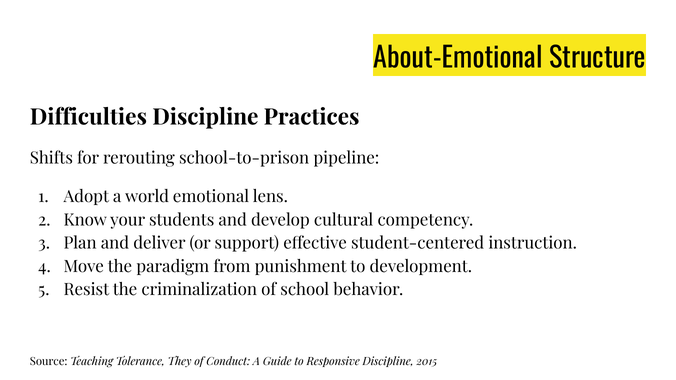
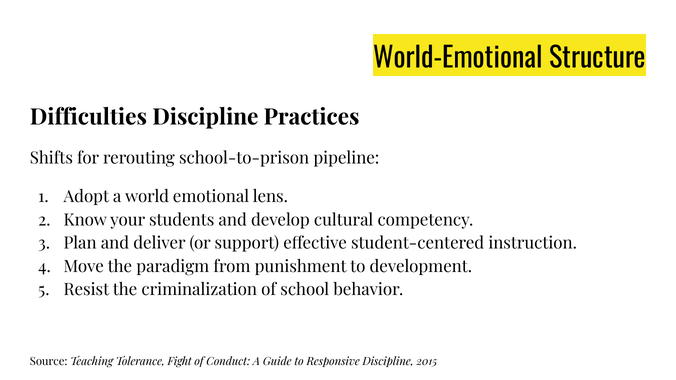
About-Emotional: About-Emotional -> World-Emotional (458, 59)
They: They -> Fight (180, 362)
